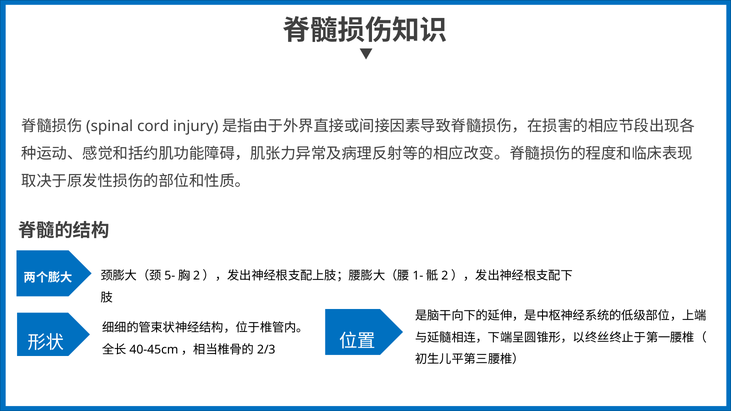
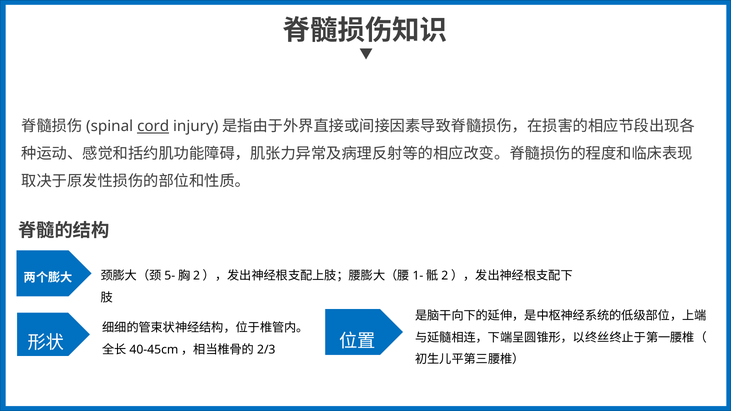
cord underline: none -> present (153, 127)
